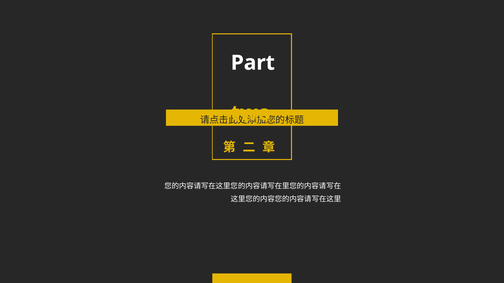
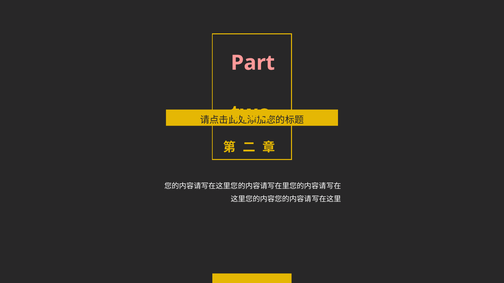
Part colour: white -> pink (253, 63)
